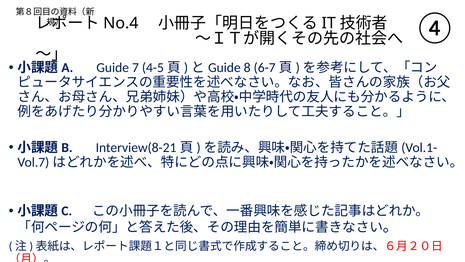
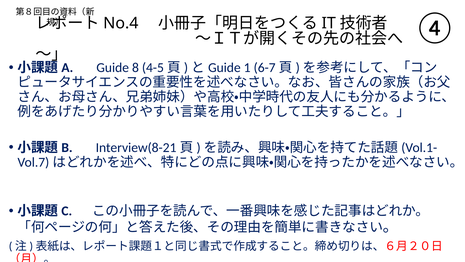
7: 7 -> 8 (135, 68)
8: 8 -> 1 (247, 68)
